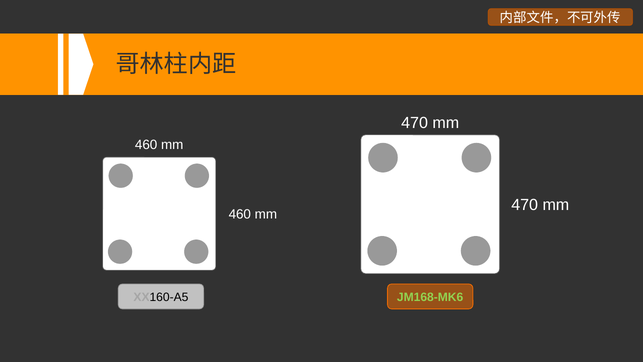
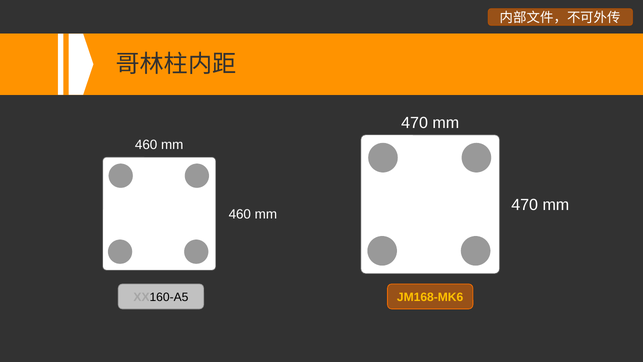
JM168-MK6 colour: light green -> yellow (430, 297)
